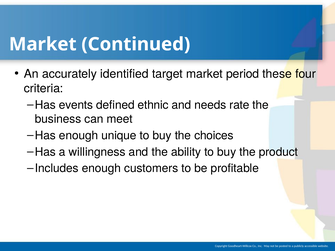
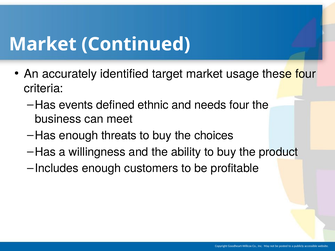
period: period -> usage (243, 74)
needs rate: rate -> four (239, 105)
unique: unique -> threats (119, 136)
